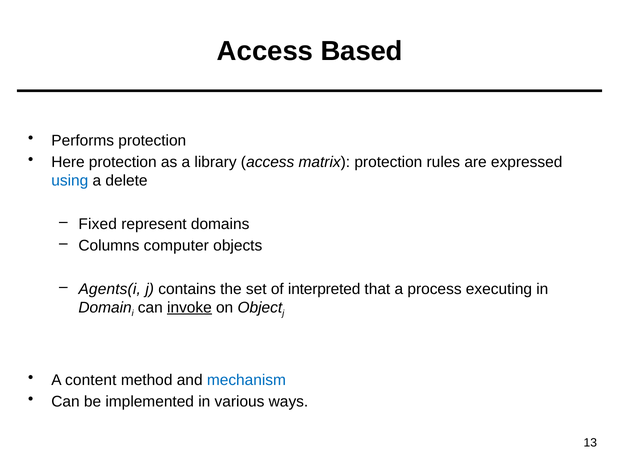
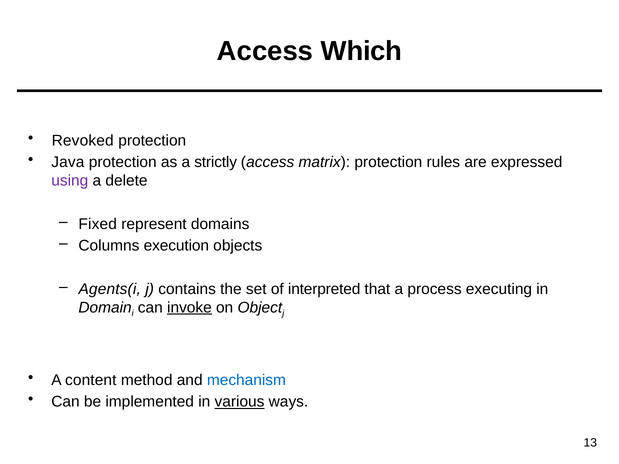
Based: Based -> Which (362, 51)
Performs: Performs -> Revoked (83, 141)
Here: Here -> Java (68, 162)
library: library -> strictly (216, 162)
using colour: blue -> purple (70, 181)
computer: computer -> execution (176, 246)
various underline: none -> present (240, 402)
